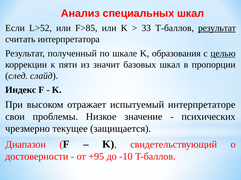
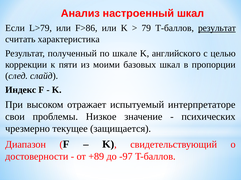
специальных: специальных -> настроенный (138, 13)
L>52: L>52 -> L>79 (40, 28)
F>85: F>85 -> F>86 (86, 28)
33: 33 -> 79 (146, 28)
интерпретатора: интерпретатора -> характеристика (69, 39)
образования: образования -> английского (176, 54)
целью underline: present -> none (223, 54)
значит: значит -> моими (106, 65)
+95: +95 -> +89 (96, 157)
-10: -10 -> -97 (126, 157)
